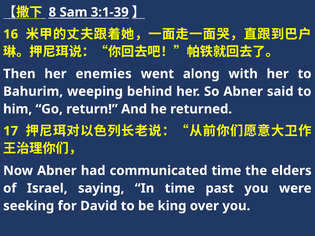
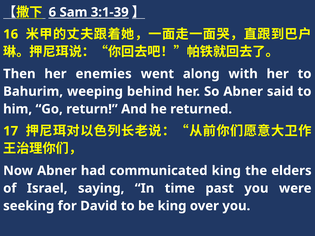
8: 8 -> 6 (52, 12)
communicated time: time -> king (226, 171)
